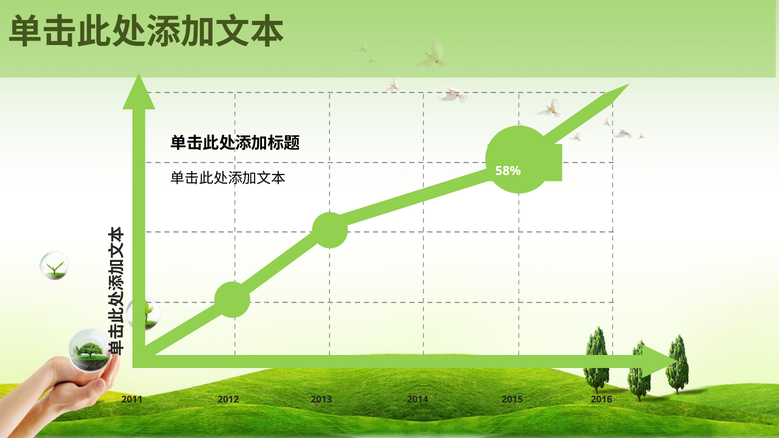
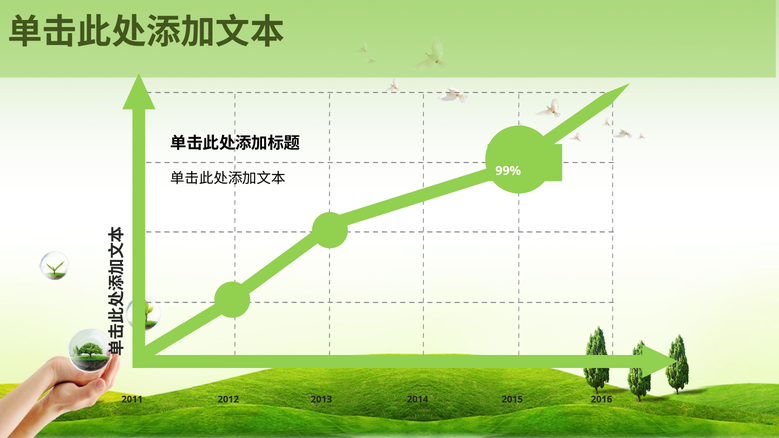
58%: 58% -> 99% (508, 171)
